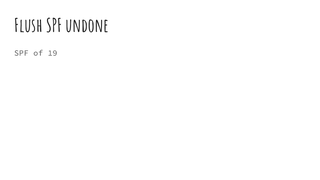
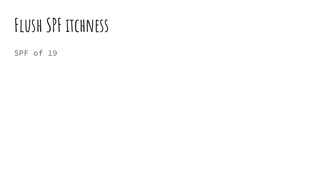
undone: undone -> itchness (87, 26)
